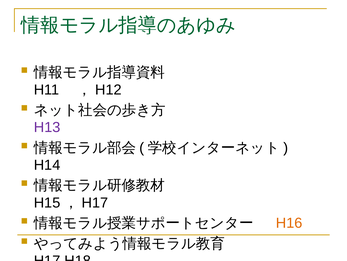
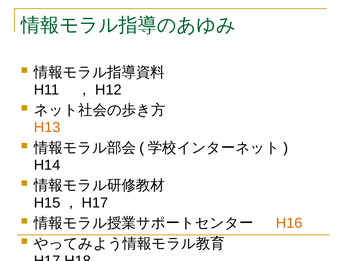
H13 colour: purple -> orange (47, 127)
